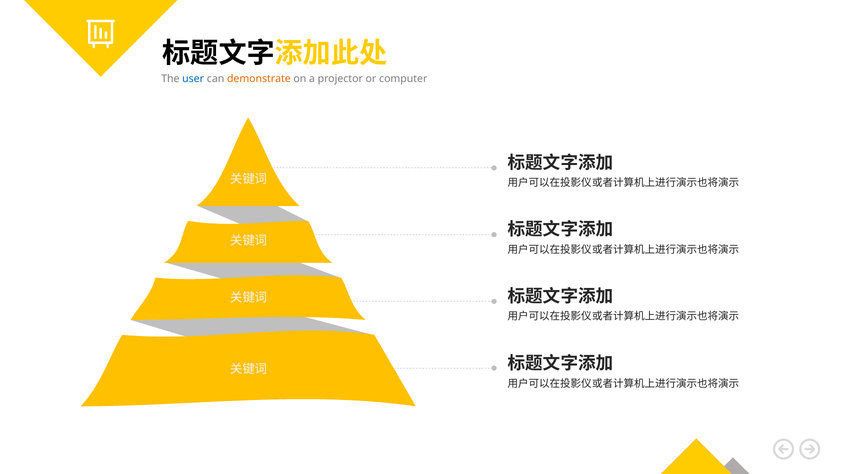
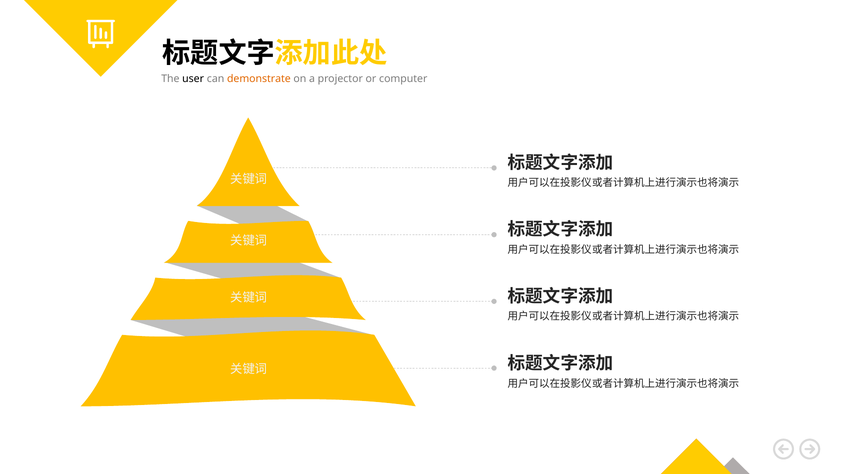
user colour: blue -> black (193, 79)
